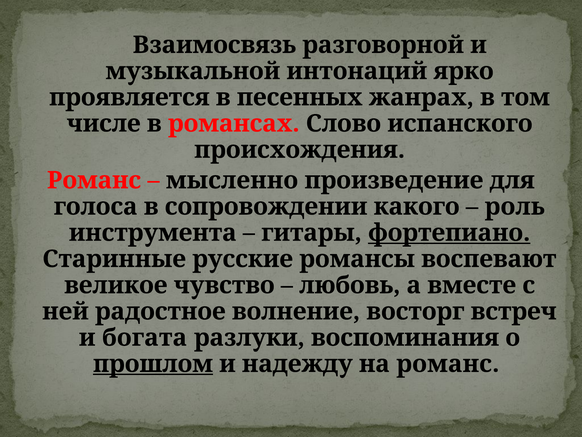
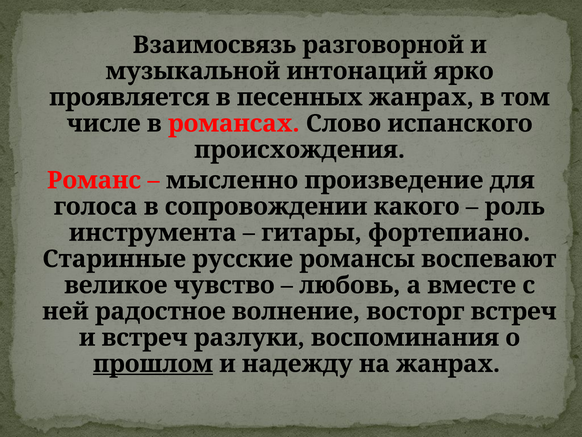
фортепиано underline: present -> none (449, 233)
и богата: богата -> встреч (145, 337)
на романс: романс -> жанрах (448, 363)
